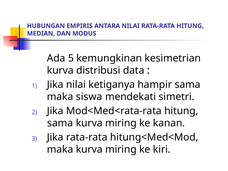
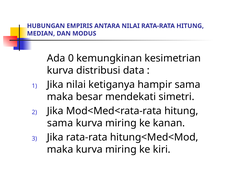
5: 5 -> 0 (71, 58)
siswa: siswa -> besar (89, 97)
